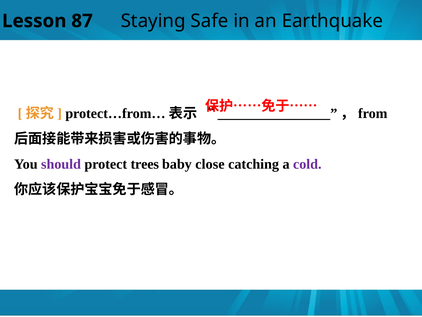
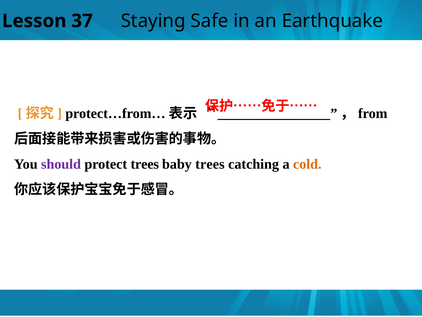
87: 87 -> 37 (82, 21)
baby close: close -> trees (210, 164)
cold colour: purple -> orange (307, 164)
